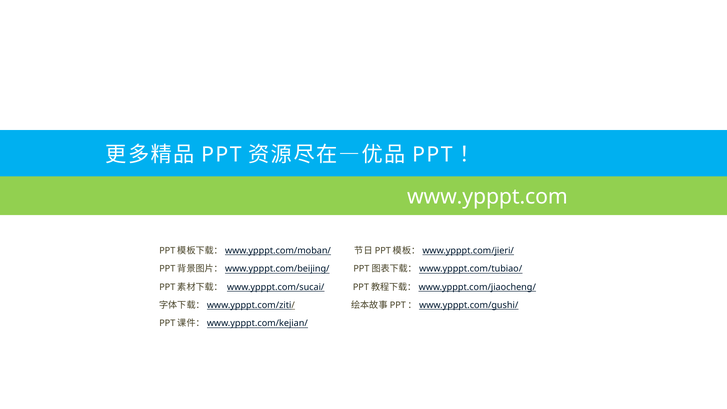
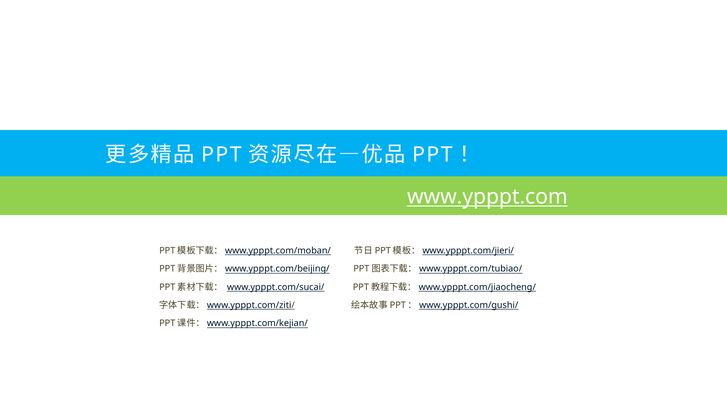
www.ypppt.com underline: none -> present (487, 197)
